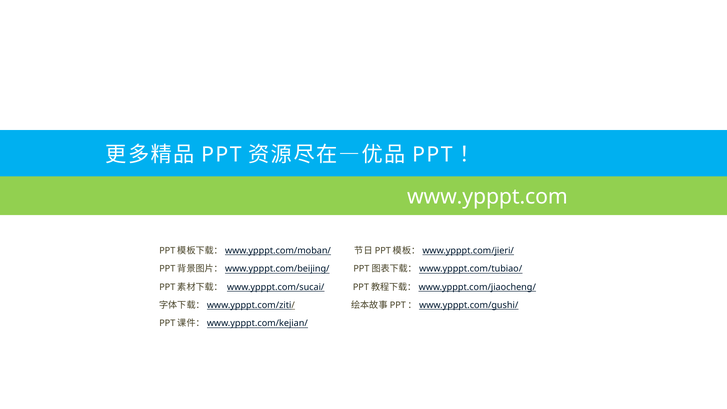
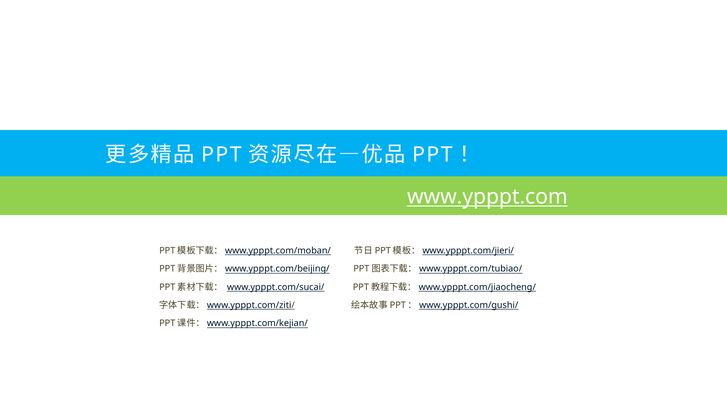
www.ypppt.com underline: none -> present (487, 197)
